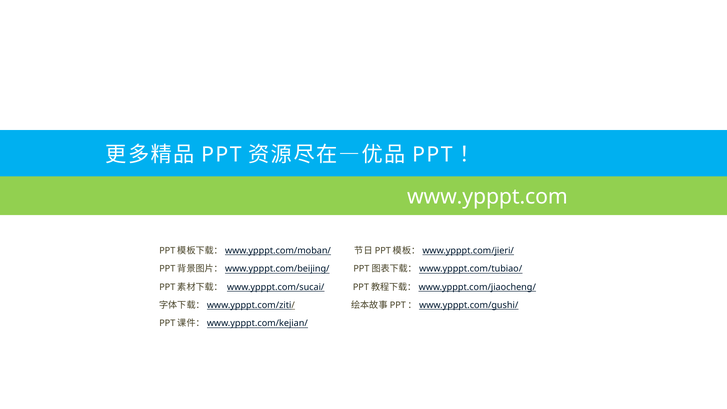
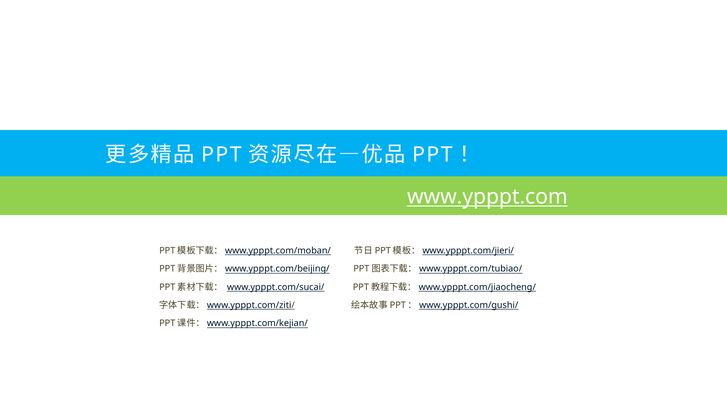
www.ypppt.com underline: none -> present (487, 197)
